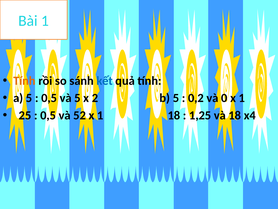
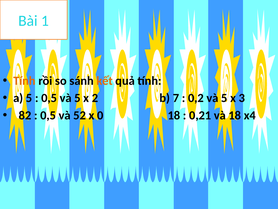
kết colour: blue -> orange (105, 81)
b 5: 5 -> 7 (176, 98)
0,2 và 0: 0 -> 5 (224, 98)
1: 1 -> 3 (242, 98)
25: 25 -> 82 (25, 115)
52 x 1: 1 -> 0 (100, 115)
1,25: 1,25 -> 0,21 (200, 115)
